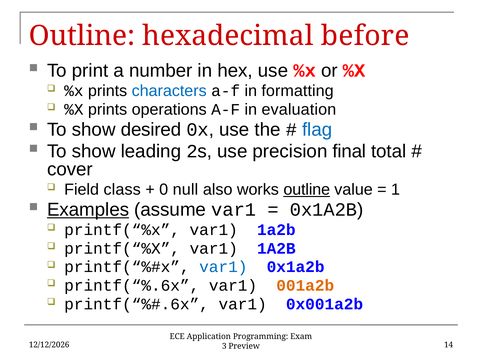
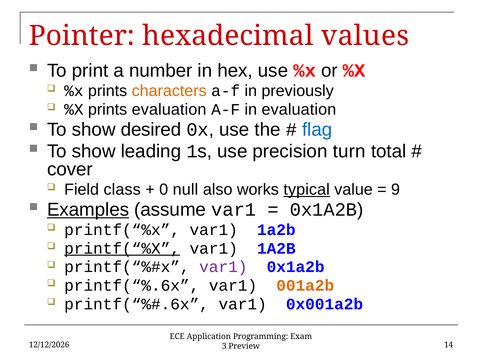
Outline: Outline -> Pointer (82, 36)
before: before -> values (365, 36)
characters colour: blue -> orange (169, 91)
formatting: formatting -> previously (298, 91)
prints operations: operations -> evaluation (169, 110)
2: 2 -> 1 (192, 152)
final: final -> turn (349, 152)
works outline: outline -> typical (307, 190)
1: 1 -> 9 (395, 190)
printf(“%X underline: none -> present (122, 249)
var1 colour: blue -> purple (223, 267)
